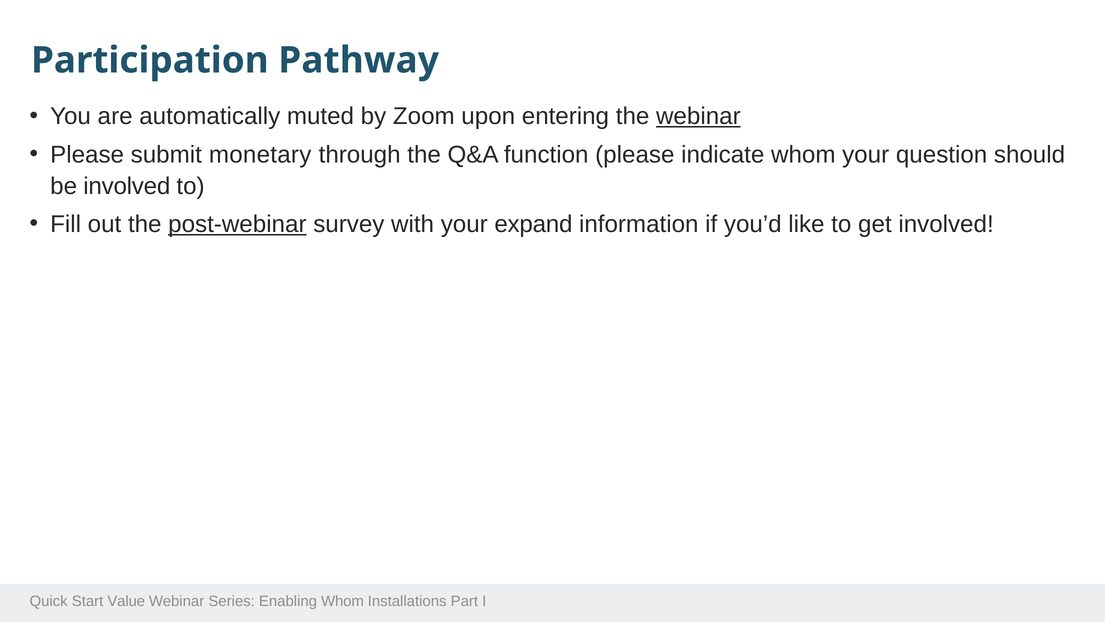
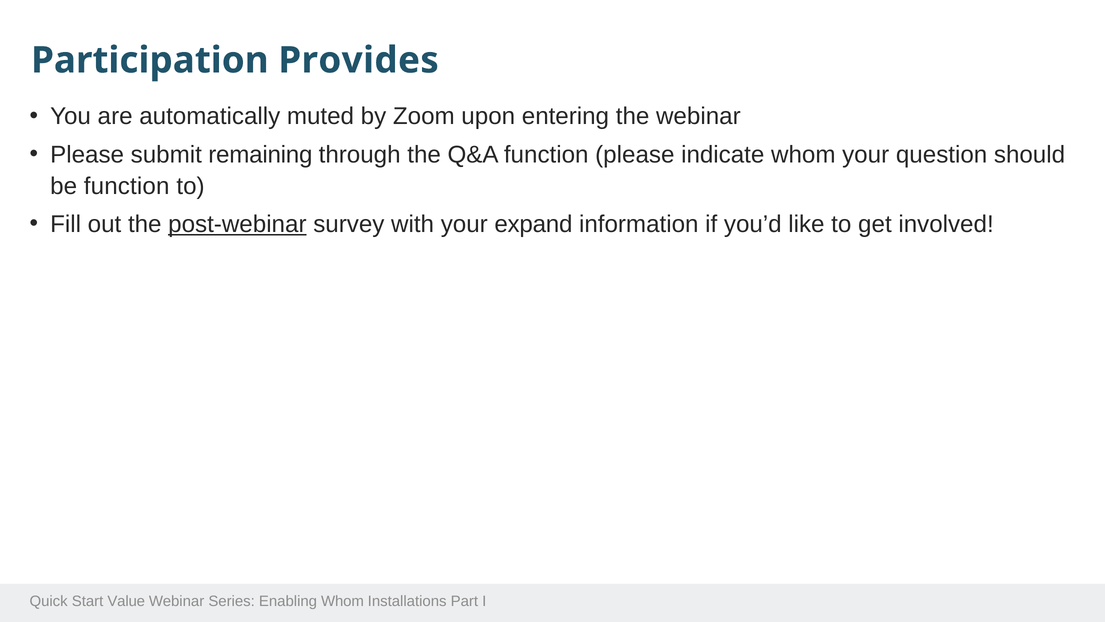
Pathway: Pathway -> Provides (359, 60)
webinar underline: present -> none (698, 116)
monetary: monetary -> remaining (260, 155)
be involved: involved -> function (127, 186)
